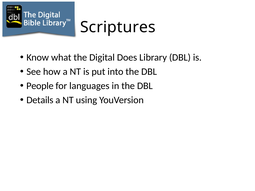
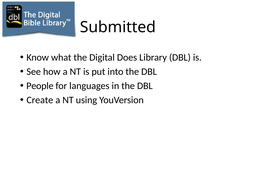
Scriptures: Scriptures -> Submitted (118, 27)
Details: Details -> Create (40, 100)
